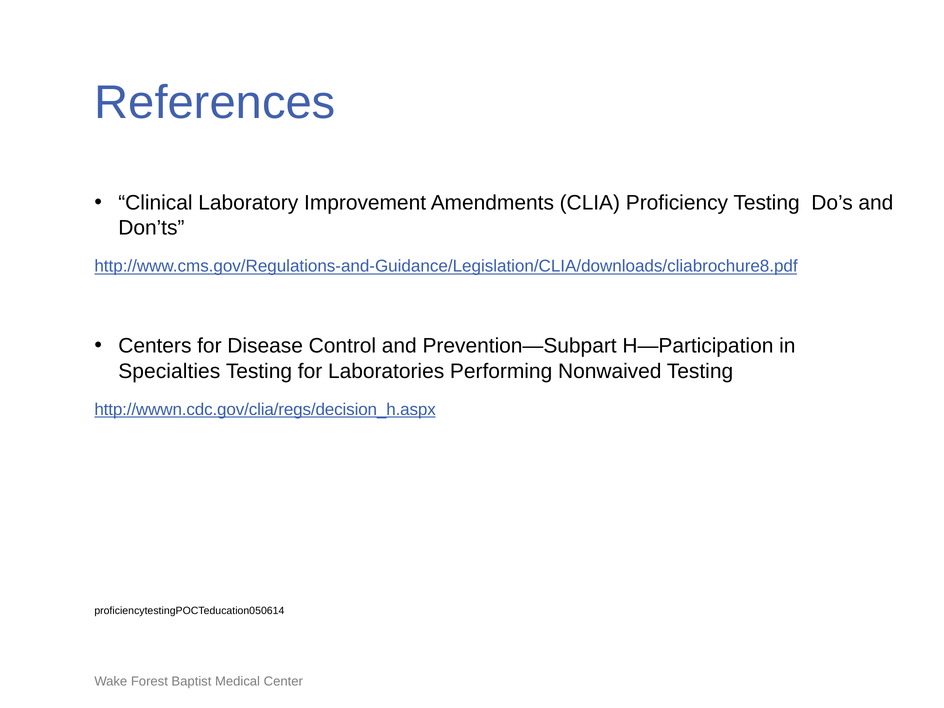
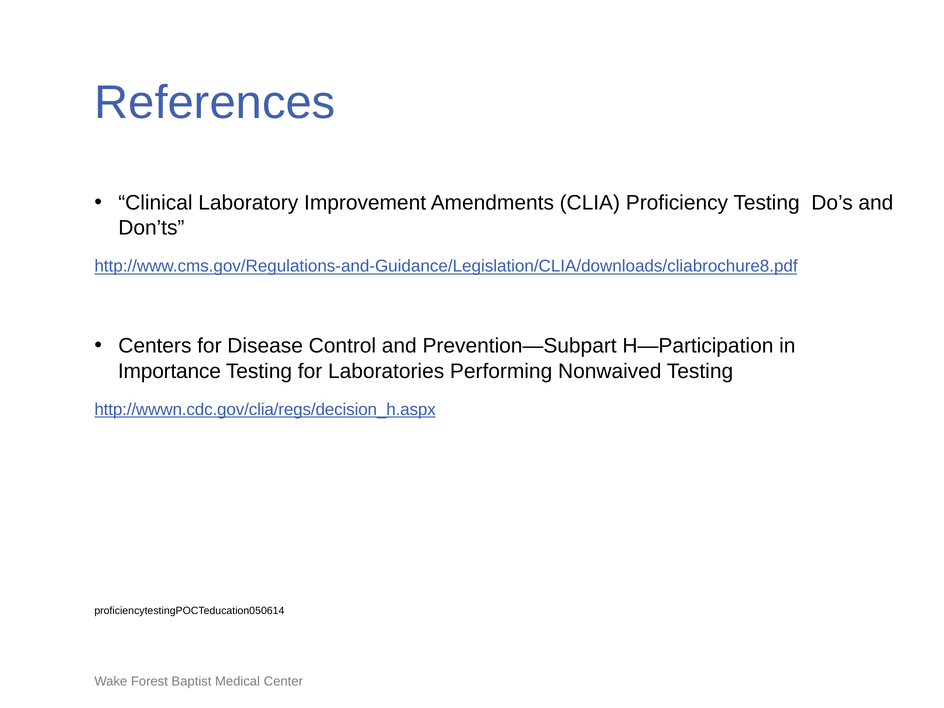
Specialties: Specialties -> Importance (169, 371)
